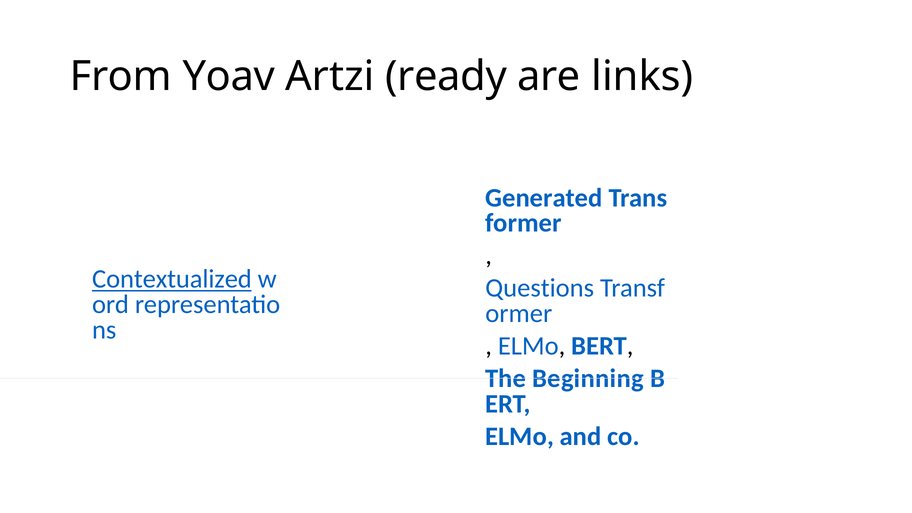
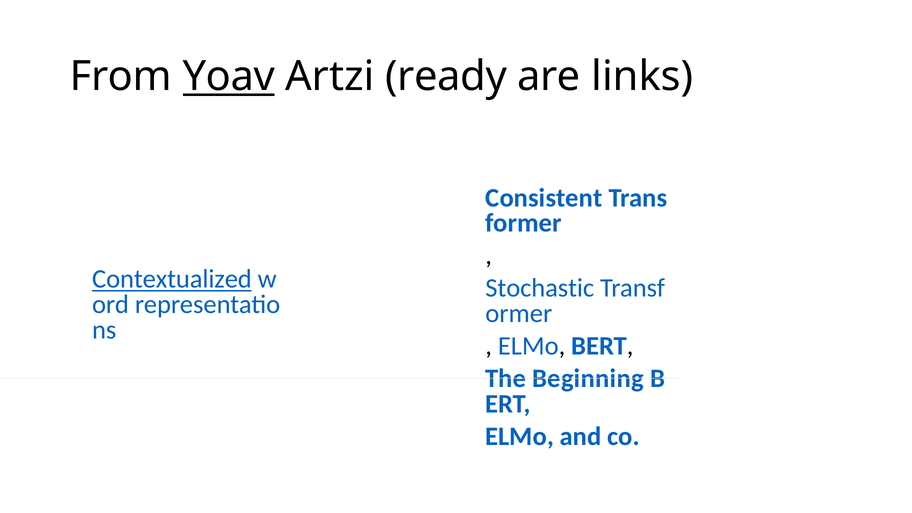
Yoav underline: none -> present (229, 77)
Generated: Generated -> Consistent (544, 198)
Questions: Questions -> Stochastic (540, 288)
